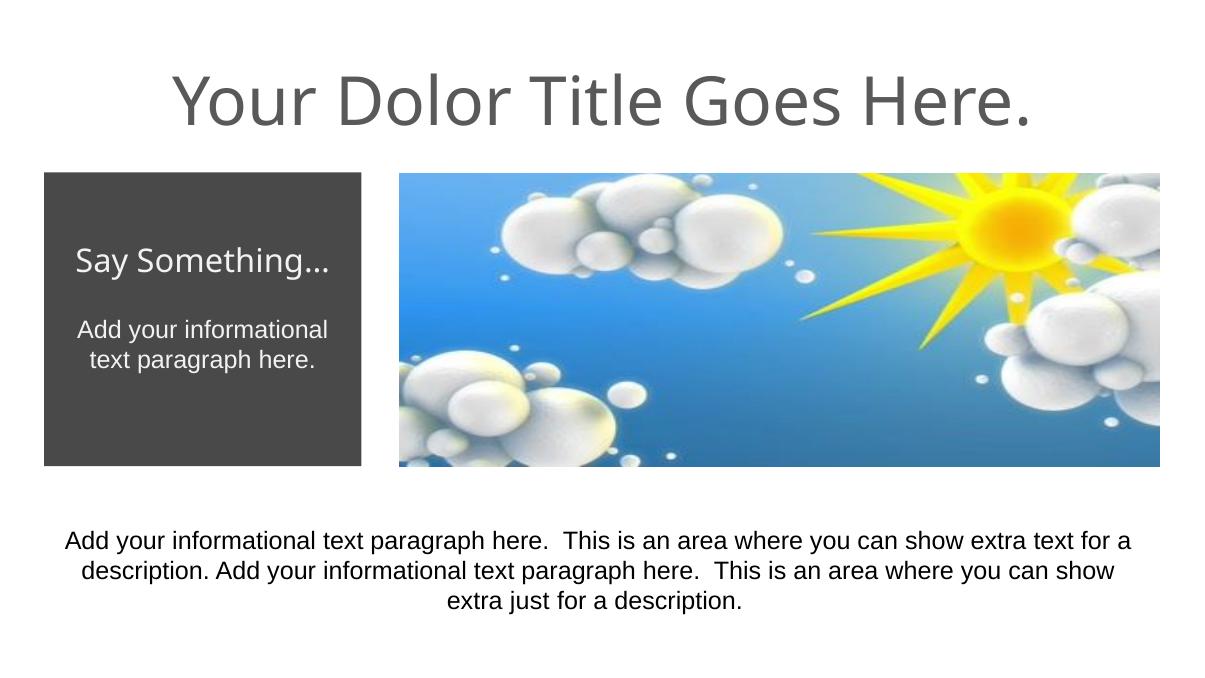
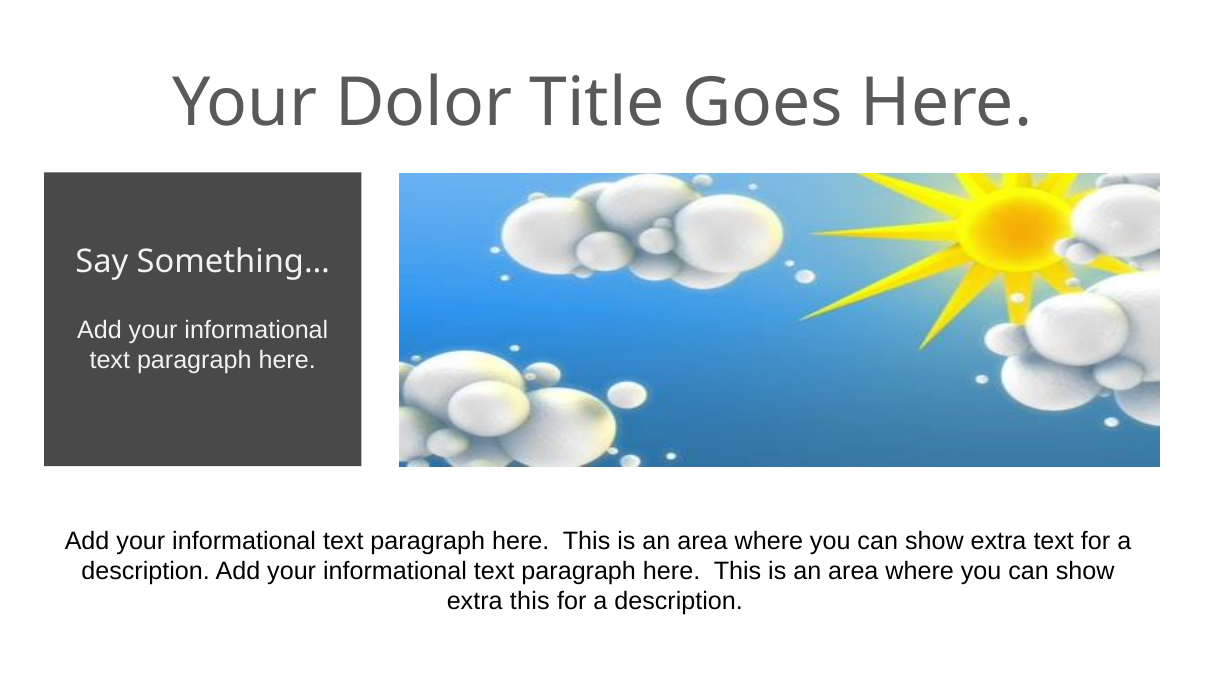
extra just: just -> this (530, 601)
